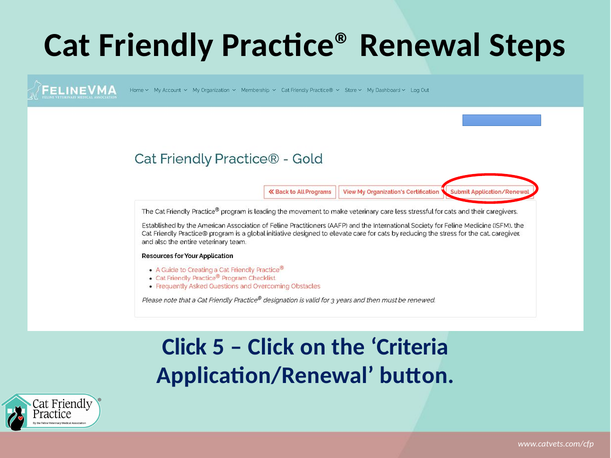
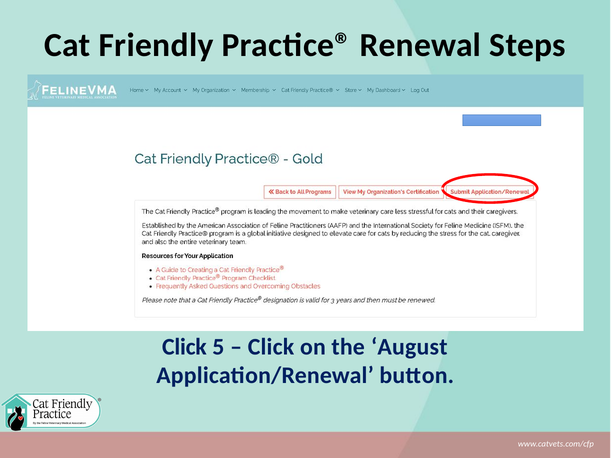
Criteria: Criteria -> August (409, 347)
